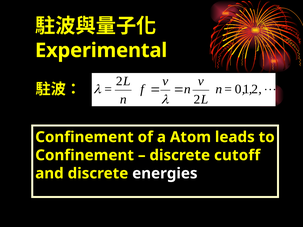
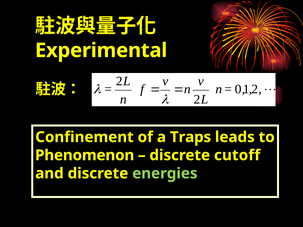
Atom: Atom -> Traps (191, 137)
Confinement: Confinement -> Phenomenon (85, 155)
energies colour: white -> light green (165, 174)
